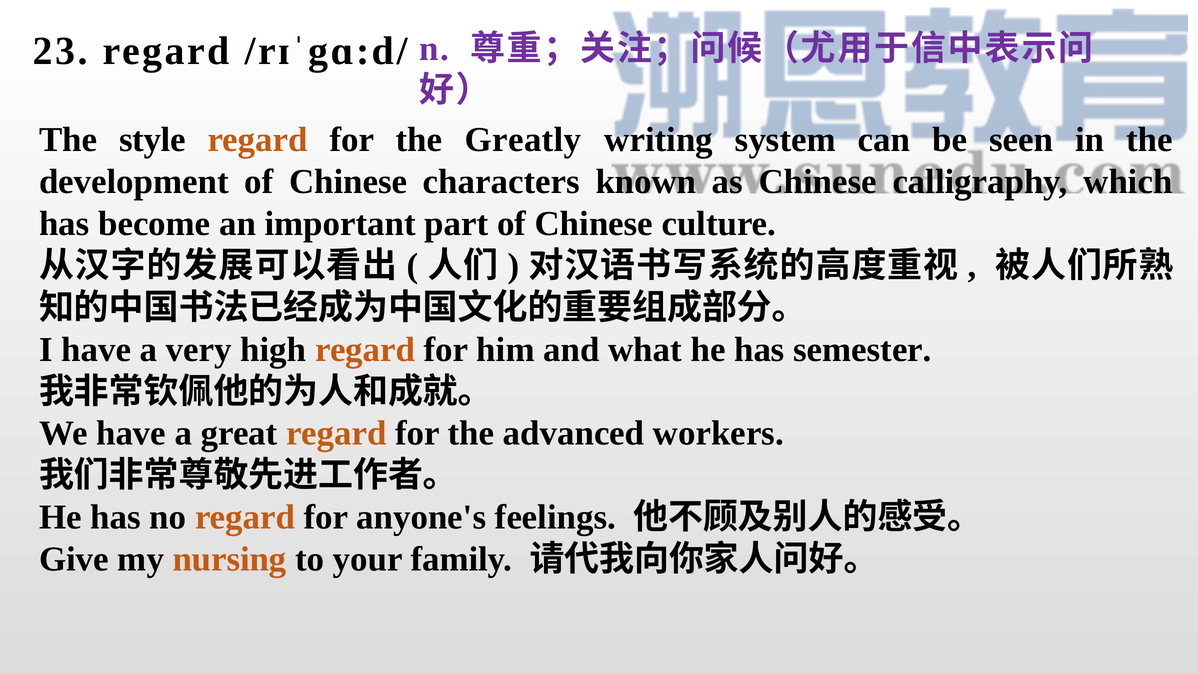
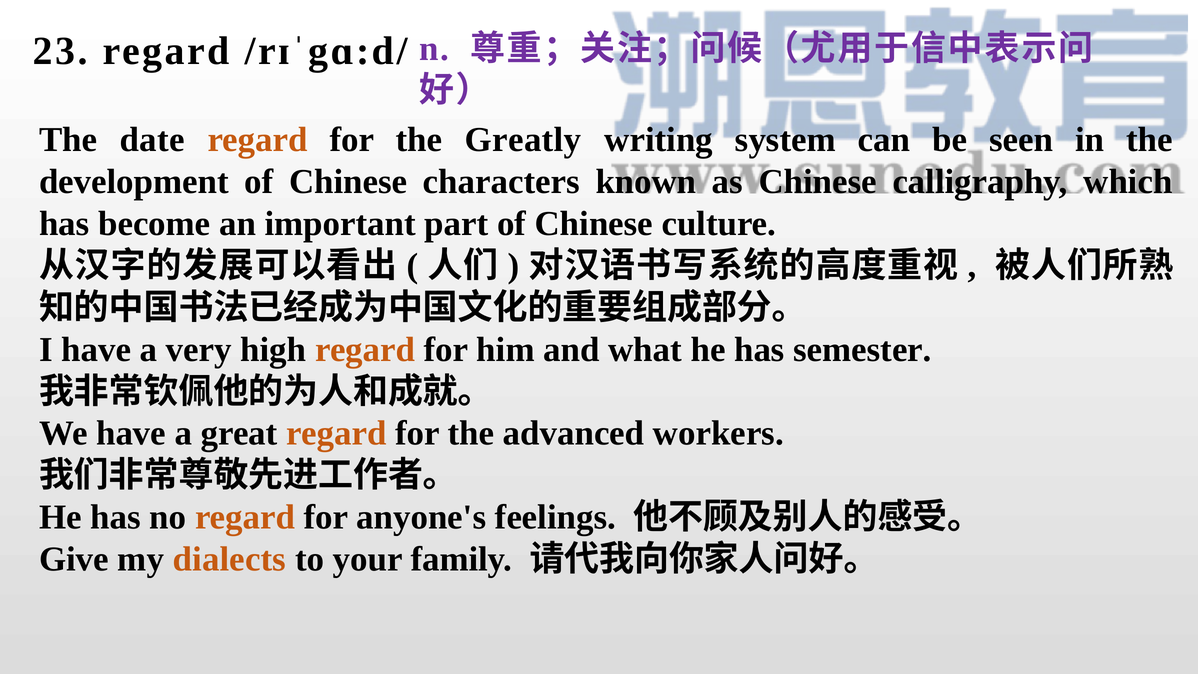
style: style -> date (152, 140)
nursing: nursing -> dialects (229, 559)
